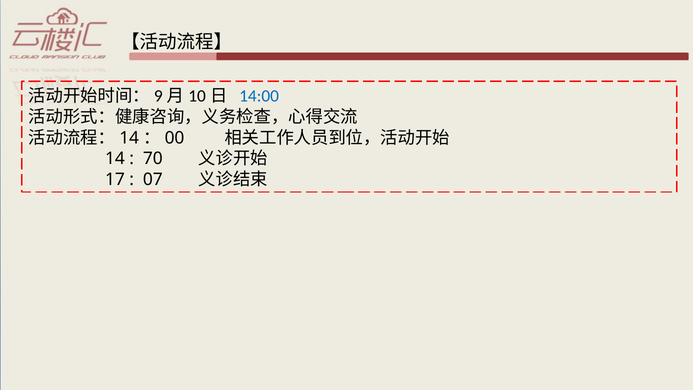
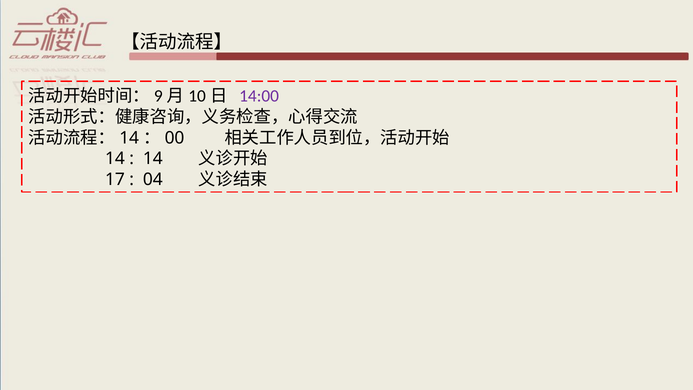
14:00 colour: blue -> purple (259, 96)
70: 70 -> 14 (153, 159)
07: 07 -> 04 (153, 179)
